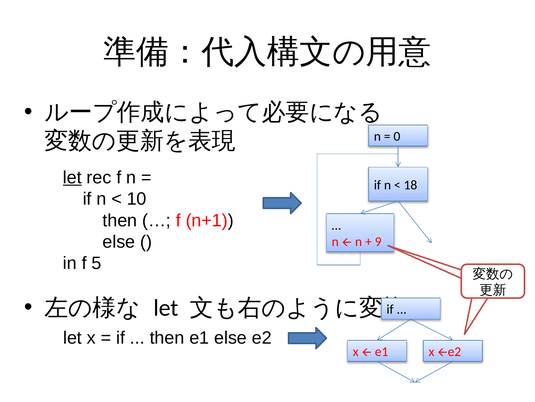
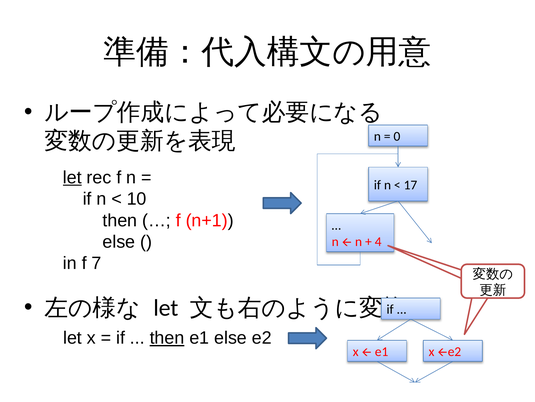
18: 18 -> 17 (410, 185)
9: 9 -> 4 (378, 241)
5: 5 -> 7 (97, 263)
then underline: none -> present (167, 337)
